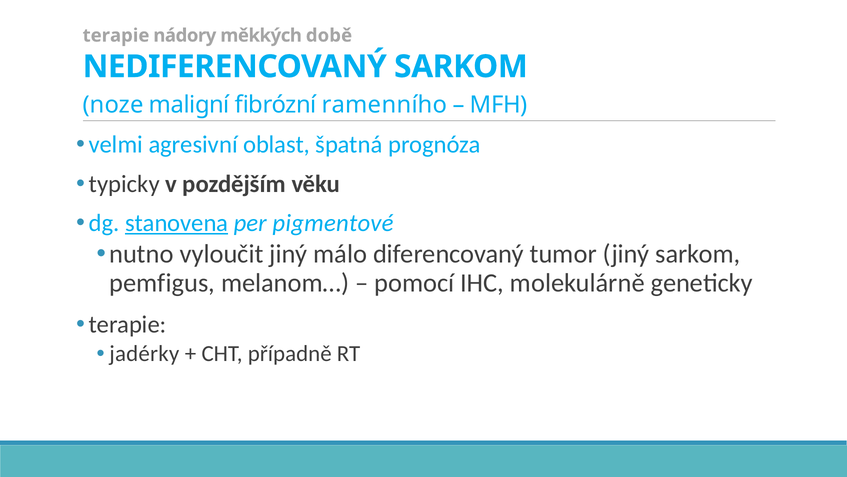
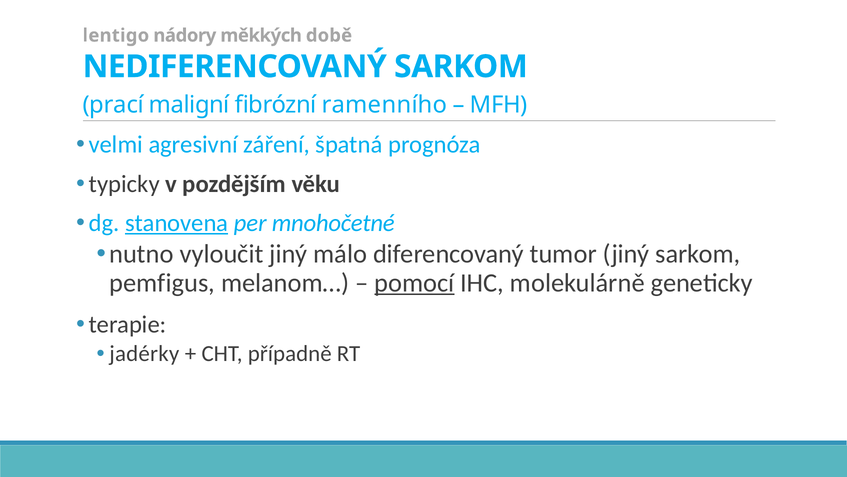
terapie: terapie -> lentigo (116, 35)
noze: noze -> prací (113, 105)
oblast: oblast -> záření (277, 145)
pigmentové: pigmentové -> mnohočetné (333, 223)
pomocí underline: none -> present (414, 282)
